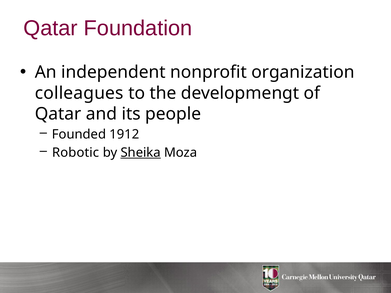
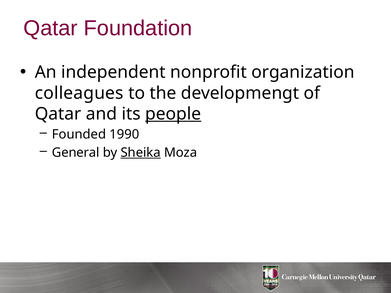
people underline: none -> present (173, 114)
1912: 1912 -> 1990 (124, 135)
Robotic: Robotic -> General (76, 153)
